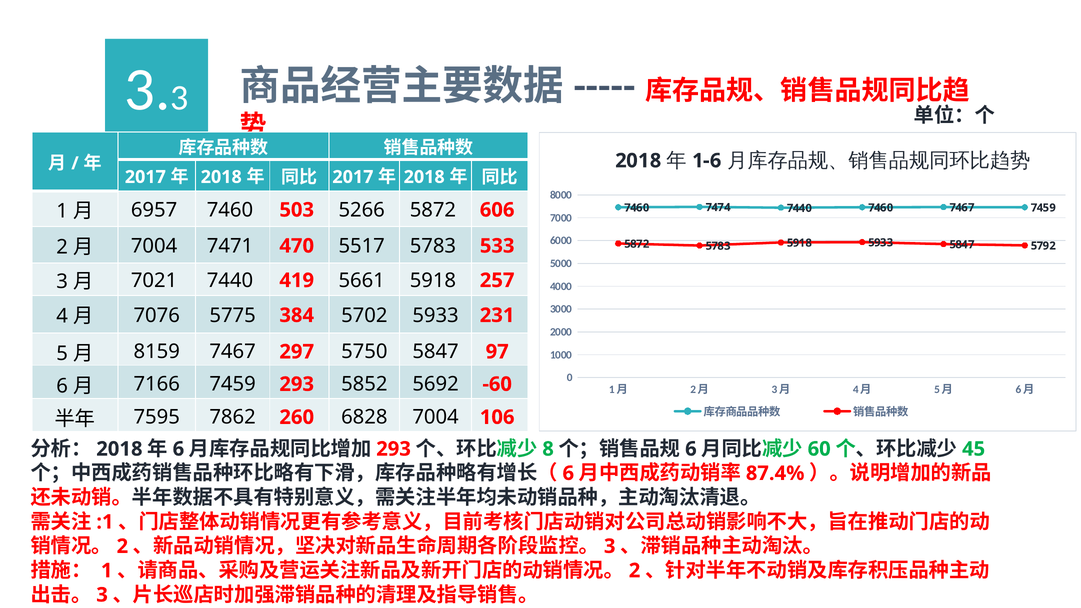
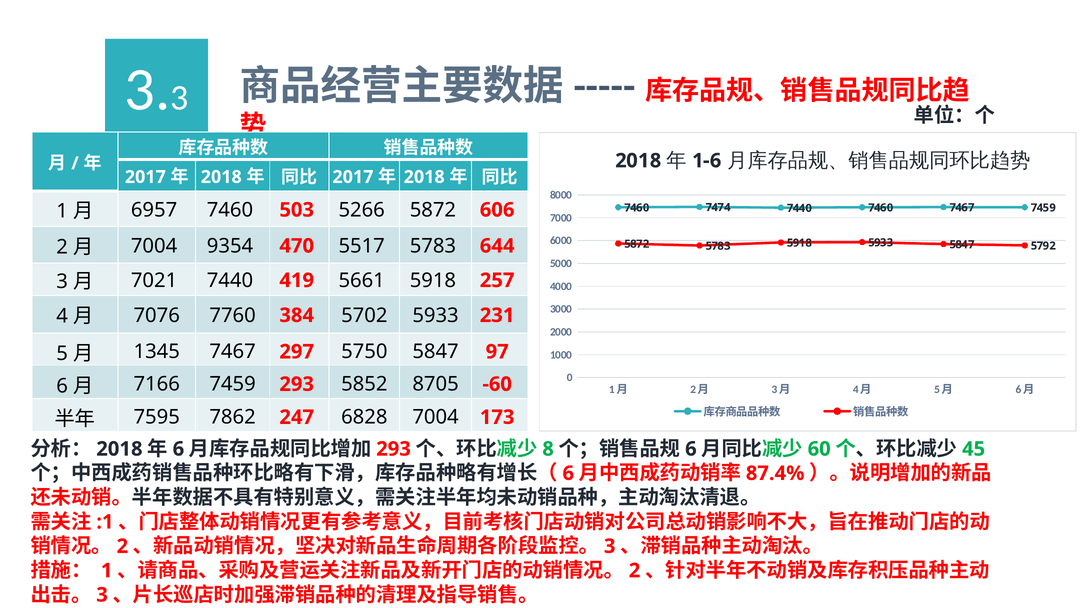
7471: 7471 -> 9354 (230, 246)
533: 533 -> 644 (497, 246)
5775: 5775 -> 7760 (233, 315)
8159: 8159 -> 1345 (157, 352)
5692: 5692 -> 8705 (436, 384)
260: 260 -> 247 (297, 417)
106: 106 -> 173 (497, 417)
